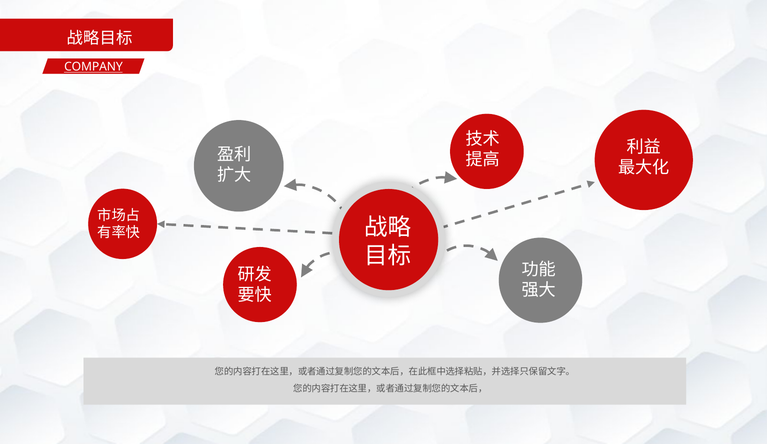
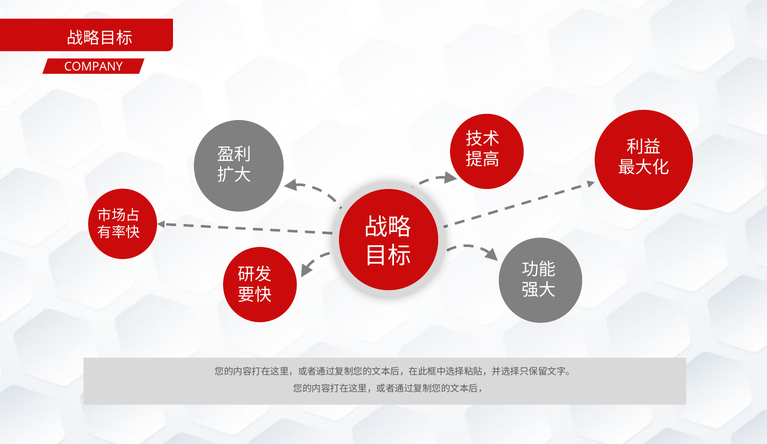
COMPANY underline: present -> none (93, 67)
